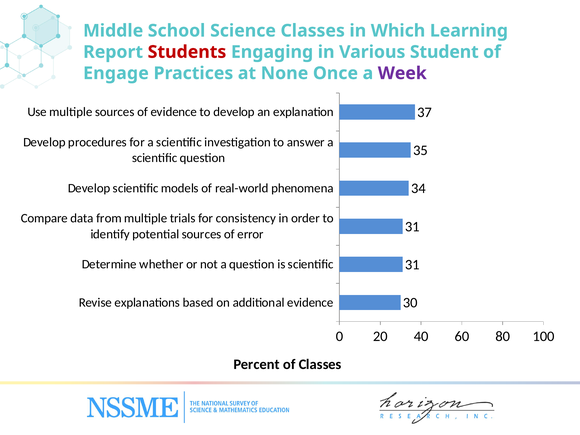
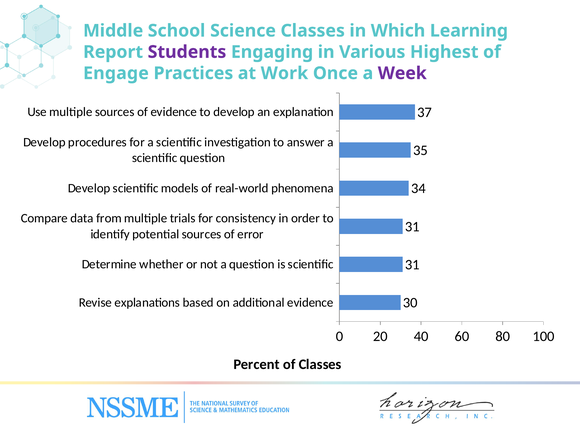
Students colour: red -> purple (187, 52)
Student: Student -> Highest (444, 52)
None: None -> Work (284, 73)
